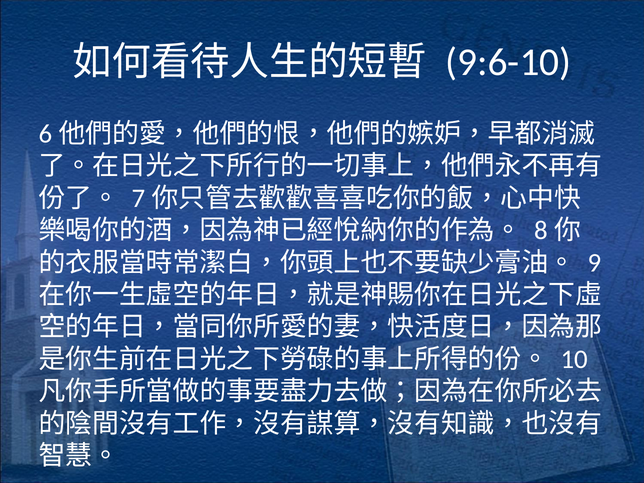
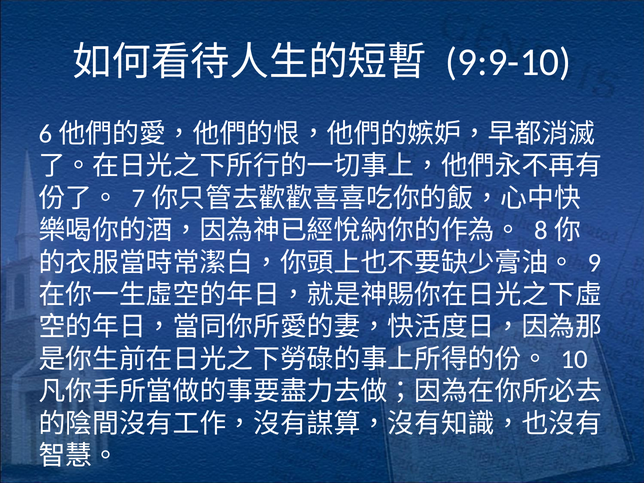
9:6-10: 9:6-10 -> 9:9-10 (508, 62)
